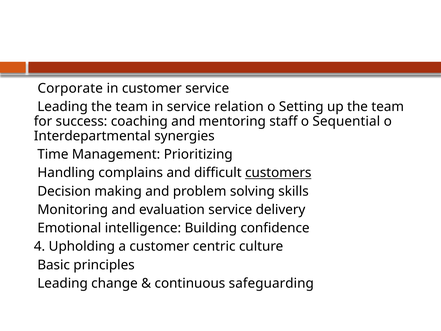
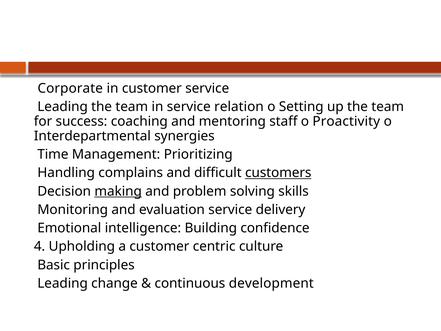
Sequential: Sequential -> Proactivity (346, 121)
making underline: none -> present (118, 191)
safeguarding: safeguarding -> development (271, 283)
